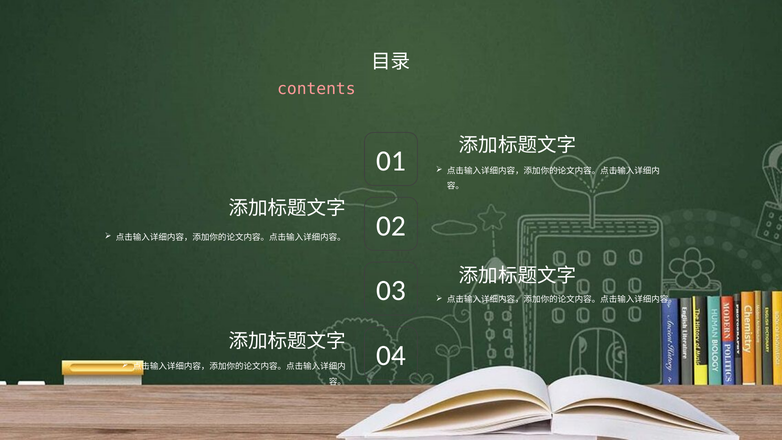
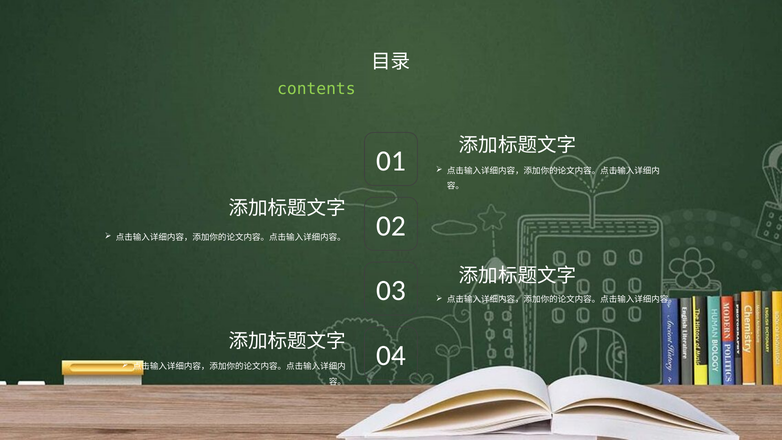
contents colour: pink -> light green (316, 89)
